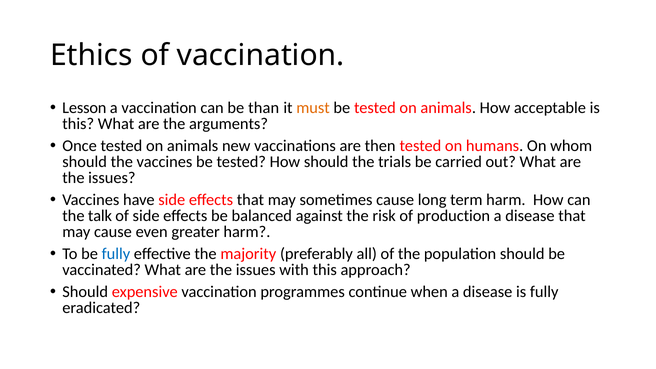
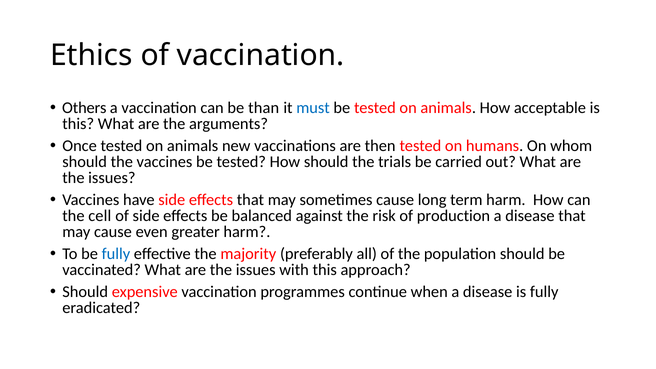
Lesson: Lesson -> Others (84, 108)
must colour: orange -> blue (313, 108)
talk: talk -> cell (100, 216)
